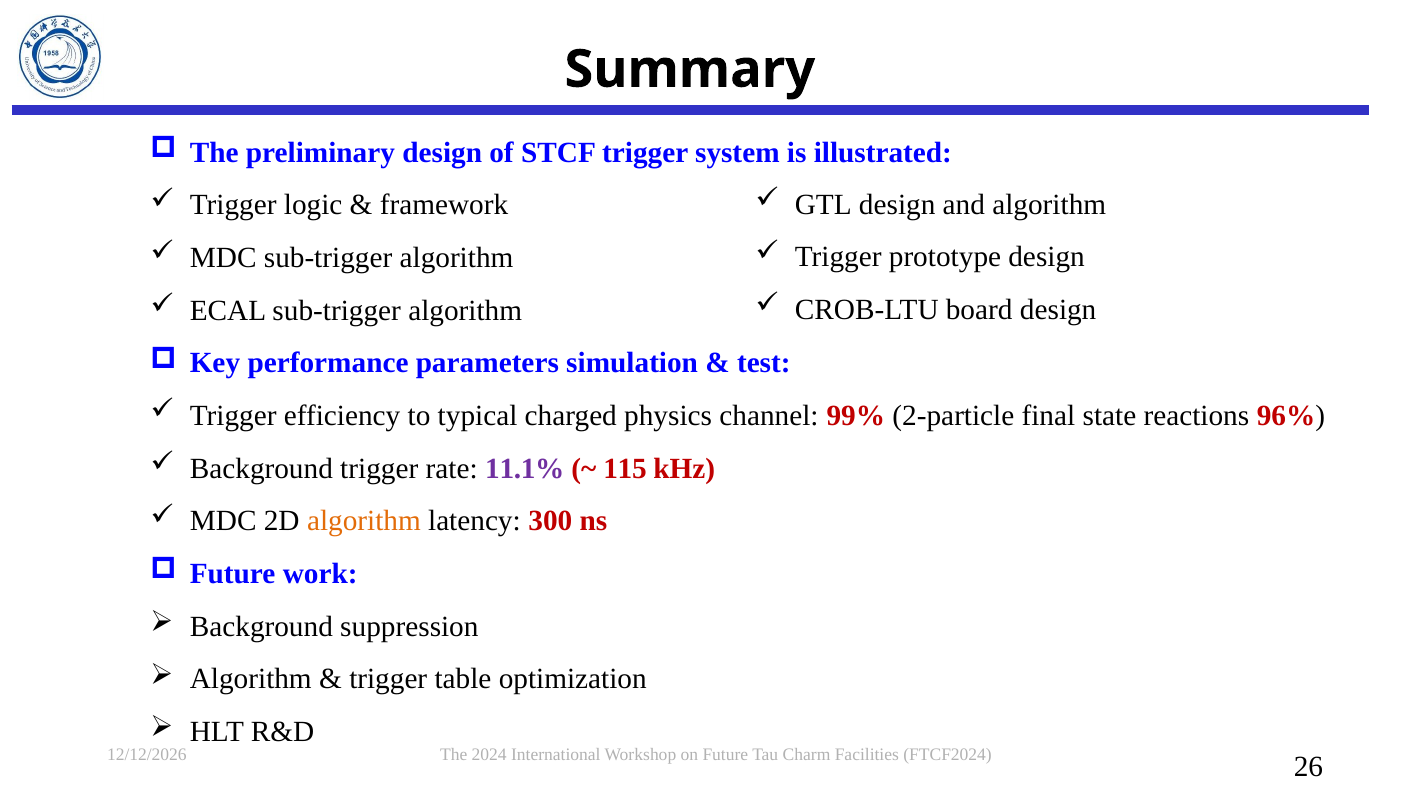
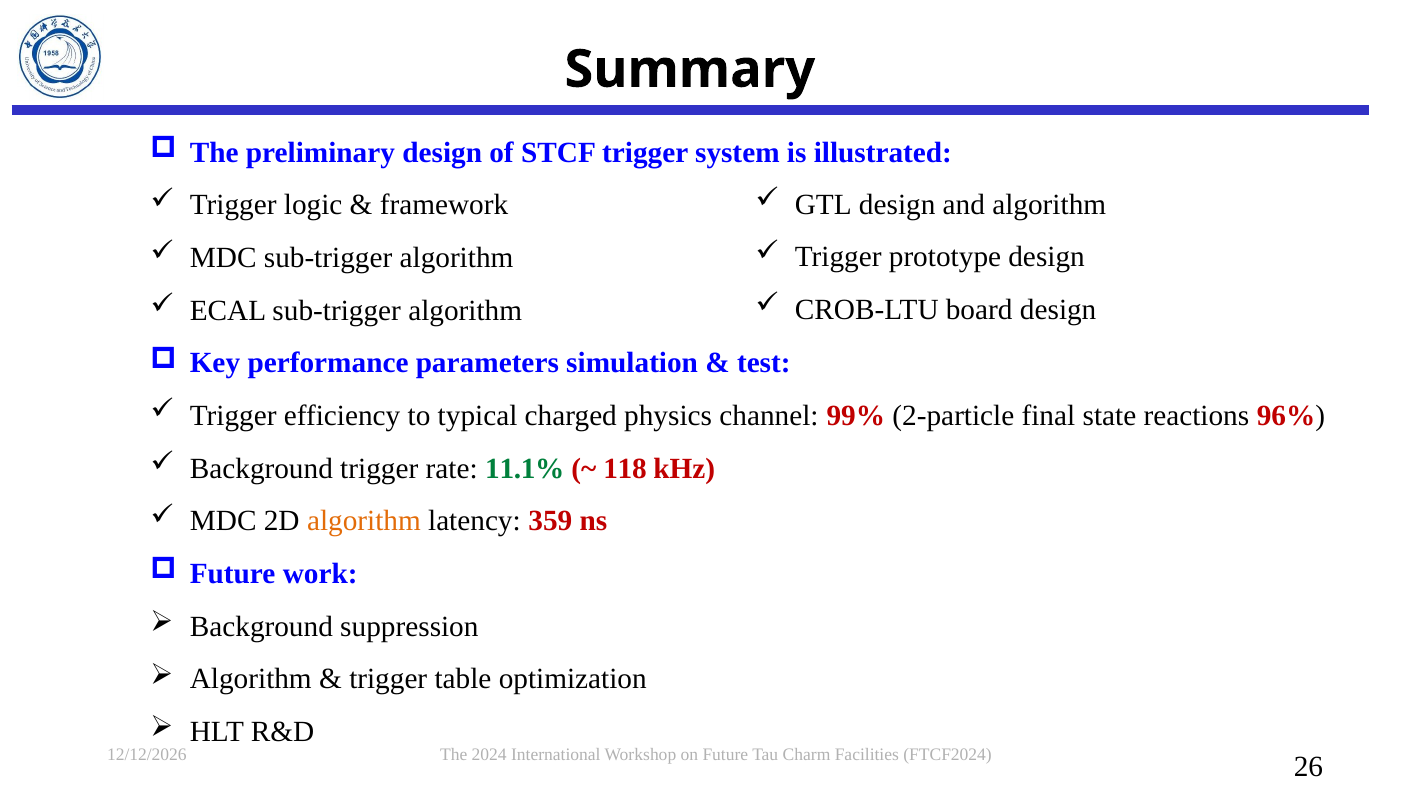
11.1% colour: purple -> green (525, 468)
115: 115 -> 118 (625, 468)
300: 300 -> 359 (550, 521)
